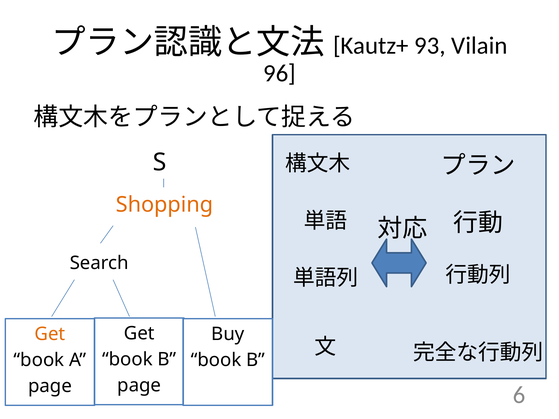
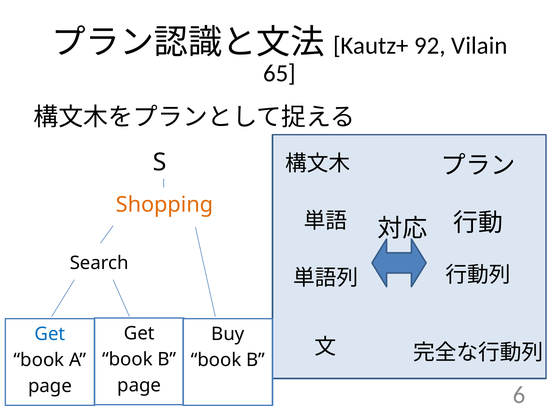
93: 93 -> 92 (430, 46)
96: 96 -> 65 (279, 73)
Get colour: orange -> blue (50, 334)
